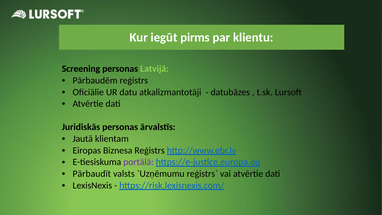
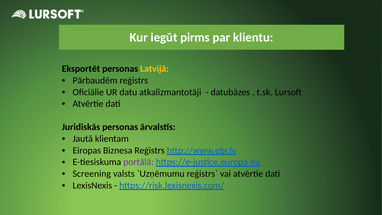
Screening: Screening -> Eksportēt (81, 69)
Latvijā colour: light green -> yellow (154, 69)
Pārbaudīt: Pārbaudīt -> Screening (92, 174)
